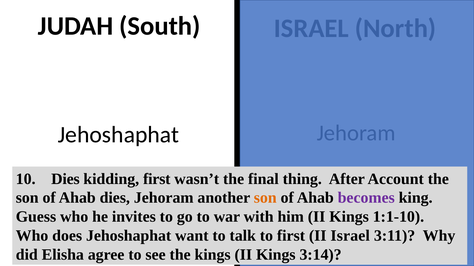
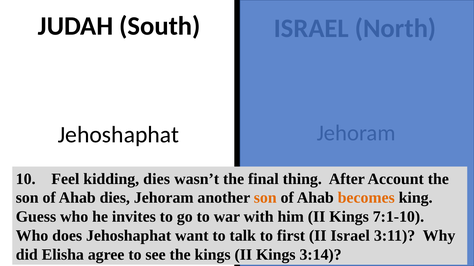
10 Dies: Dies -> Feel (65, 179)
kidding first: first -> dies (157, 179)
becomes colour: purple -> orange (366, 198)
1:1-10: 1:1-10 -> 7:1-10 (398, 217)
